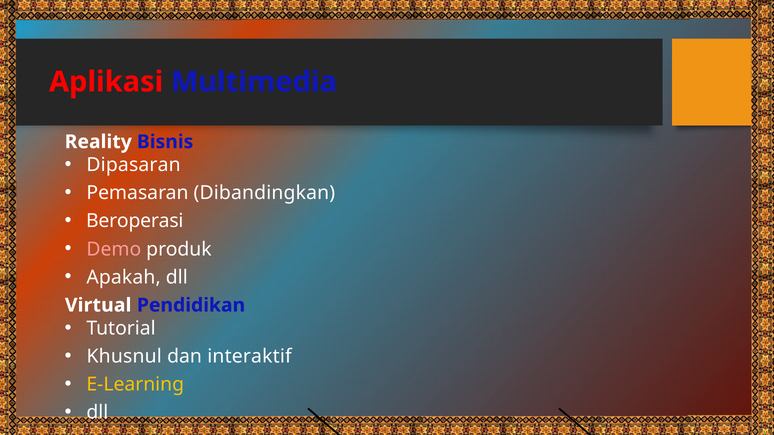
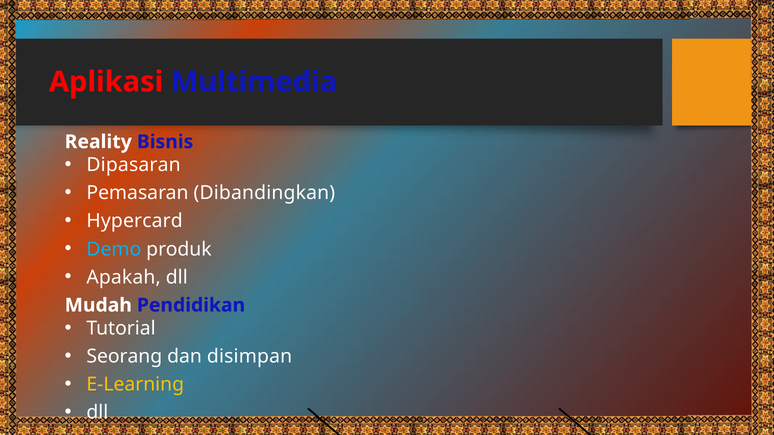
Beroperasi: Beroperasi -> Hypercard (135, 221)
Demo colour: pink -> light blue (114, 249)
Virtual: Virtual -> Mudah (98, 305)
Khusnul: Khusnul -> Seorang (124, 357)
interaktif: interaktif -> disimpan (250, 357)
